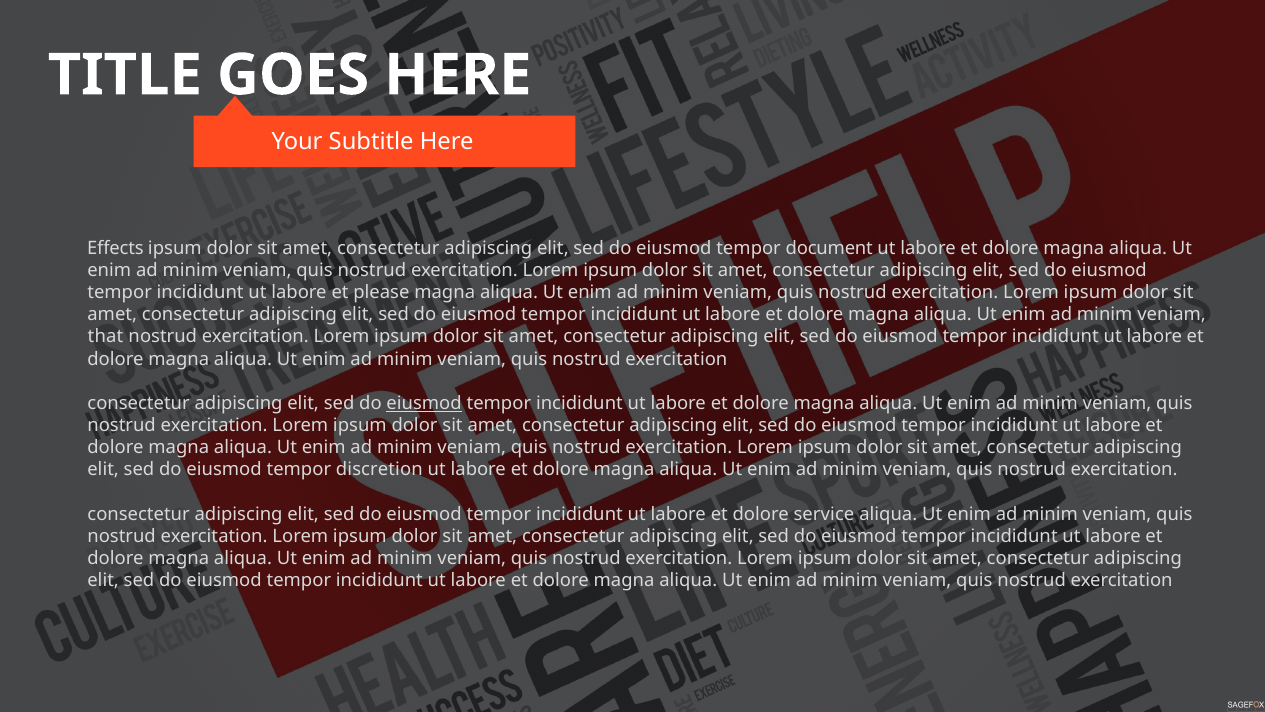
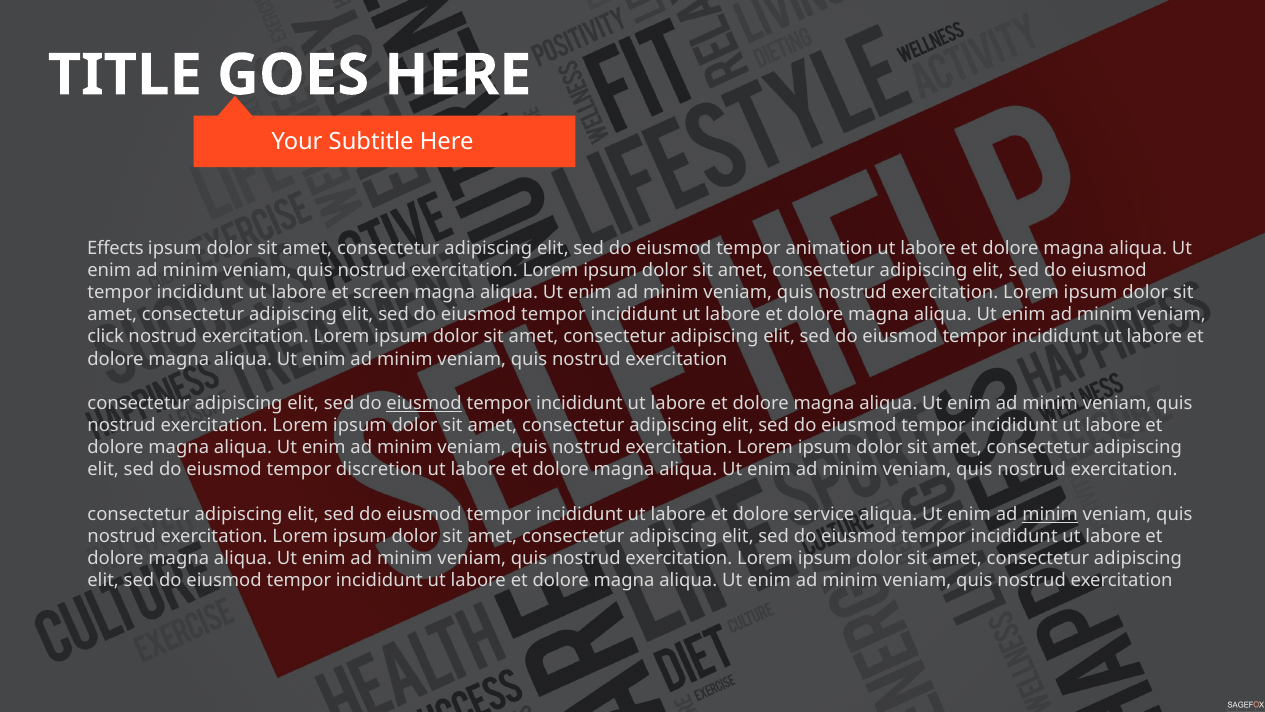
document: document -> animation (829, 248)
please: please -> screen (382, 292)
that: that -> click (106, 337)
minim underline: none -> present (1050, 514)
